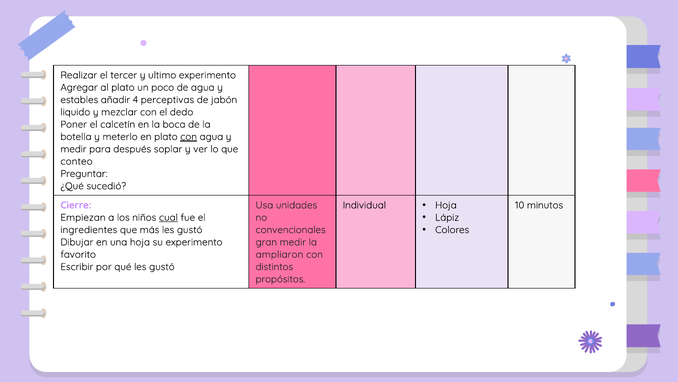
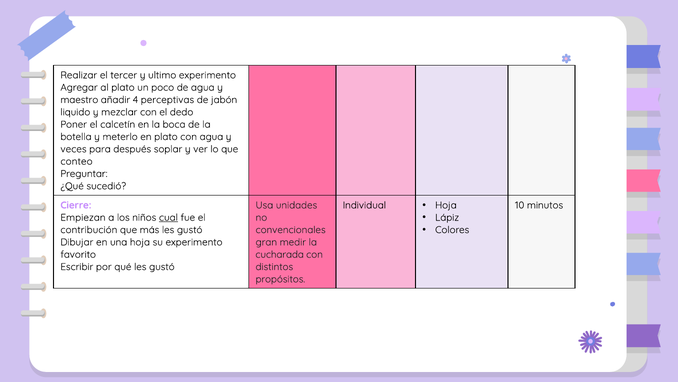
estables: estables -> maestro (79, 100)
con underline: present -> none (189, 137)
medir: medir -> veces (73, 149)
ingredientes: ingredientes -> contribución (89, 229)
ampliaron: ampliaron -> cucharada (280, 254)
